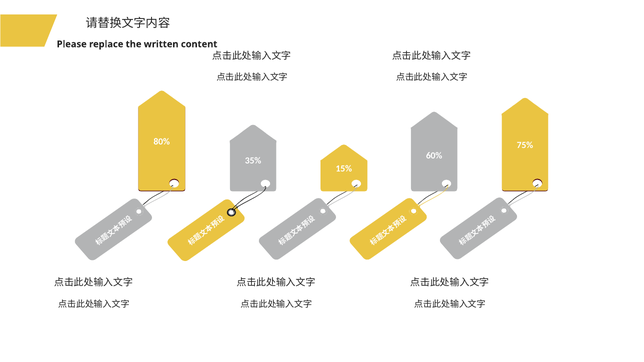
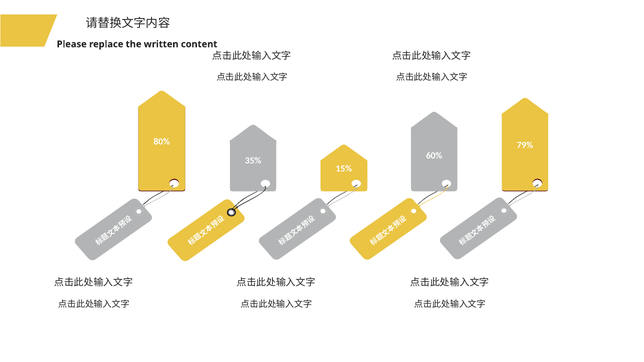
75%: 75% -> 79% (525, 145)
